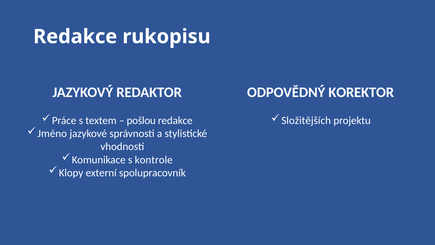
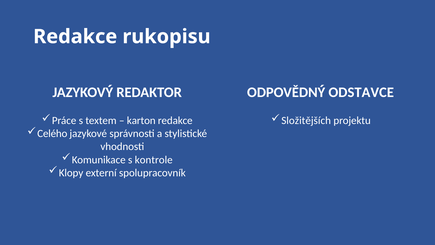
KOREKTOR: KOREKTOR -> ODSTAVCE (361, 92)
pošlou: pošlou -> karton (141, 120)
Jméno: Jméno -> Celého (52, 133)
